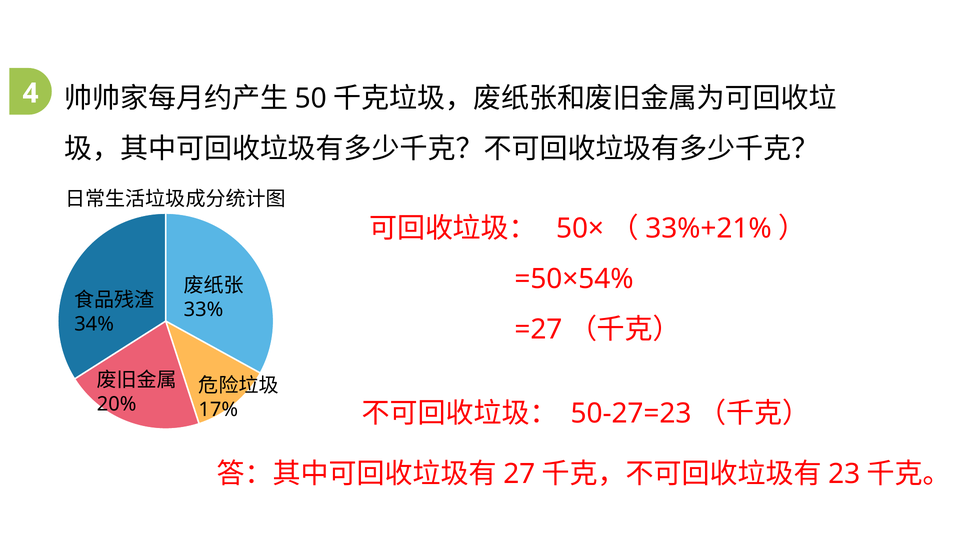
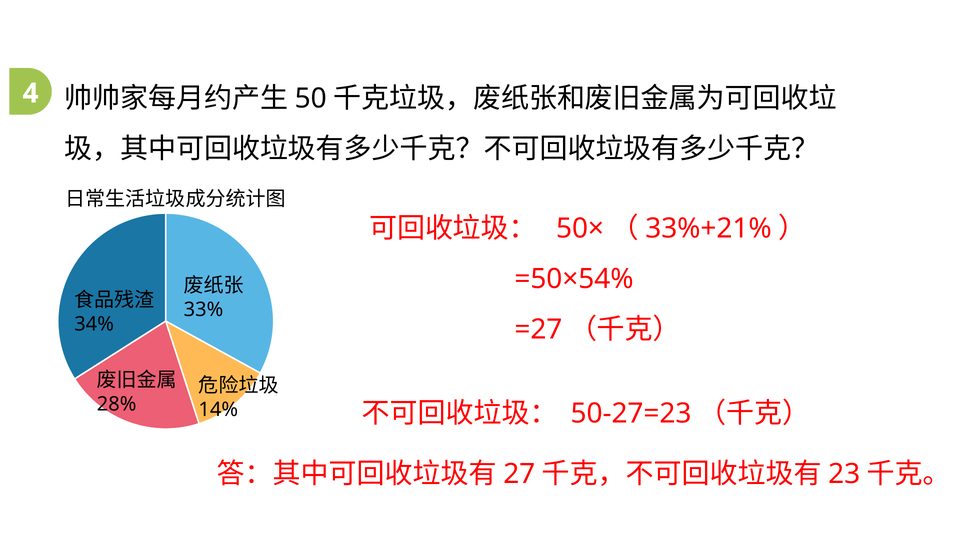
20%: 20% -> 28% (117, 404)
17%: 17% -> 14% (218, 410)
